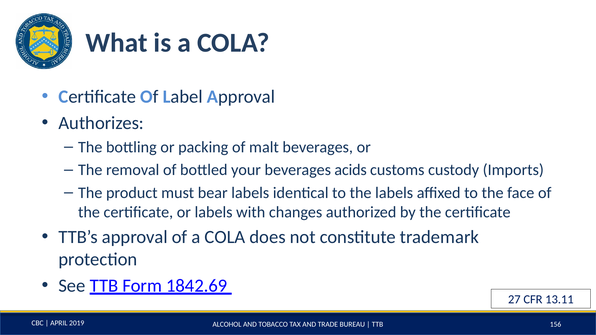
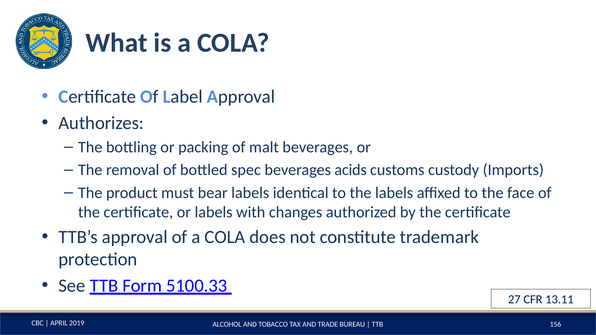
your: your -> spec (246, 170)
1842.69: 1842.69 -> 5100.33 (197, 286)
